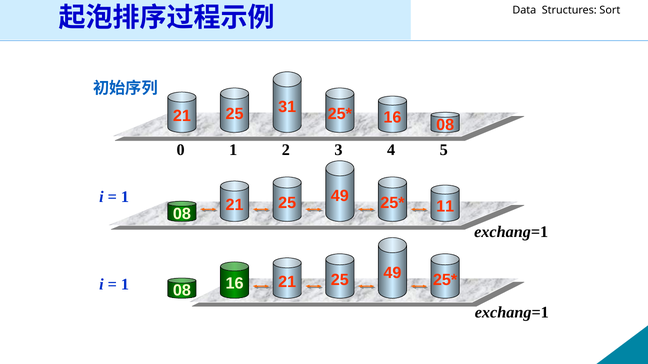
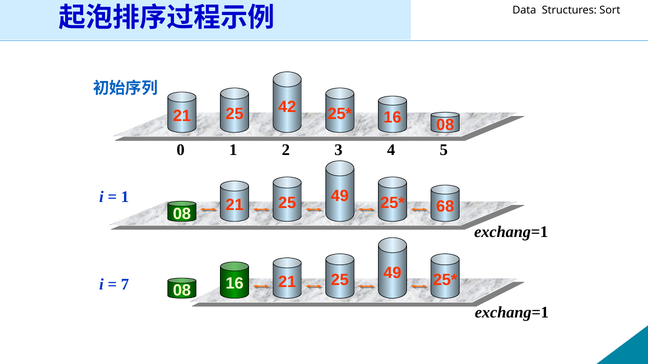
31: 31 -> 42 (287, 107)
11: 11 -> 68 (445, 207)
1: 1 -> 7 (125, 285)
